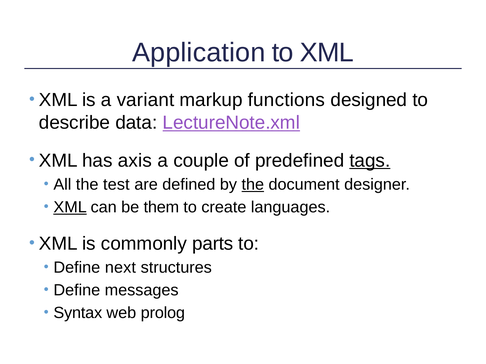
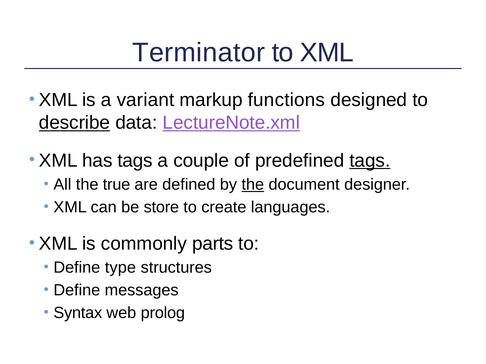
Application: Application -> Terminator (199, 53)
describe underline: none -> present (75, 123)
has axis: axis -> tags (135, 161)
test: test -> true (117, 185)
XML underline: present -> none (70, 207)
them: them -> store (161, 207)
next: next -> type (120, 268)
